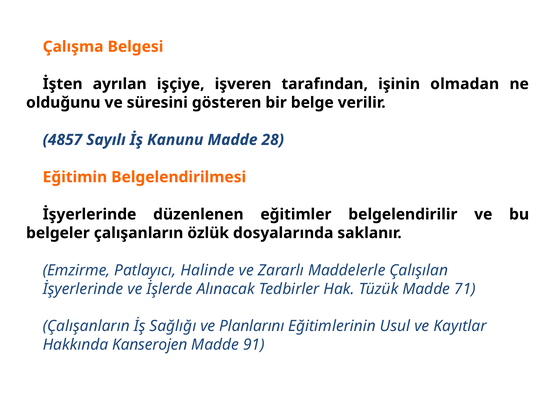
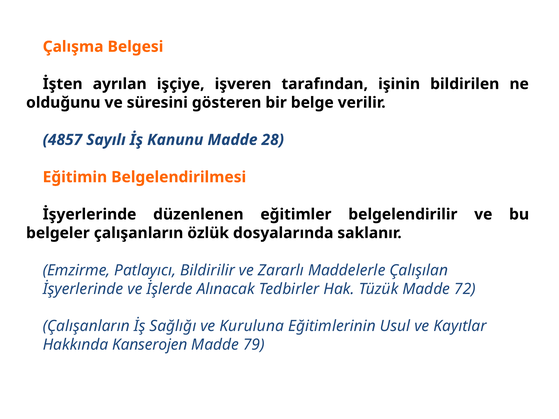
olmadan: olmadan -> bildirilen (465, 84)
Halinde: Halinde -> Bildirilir (208, 270)
71: 71 -> 72 (465, 289)
Planlarını: Planlarını -> Kuruluna (252, 326)
91: 91 -> 79 (254, 345)
